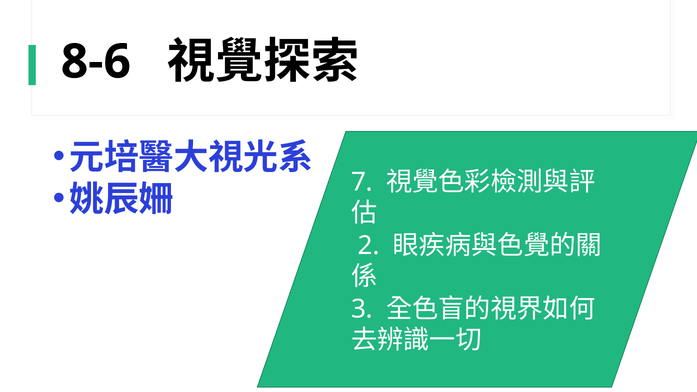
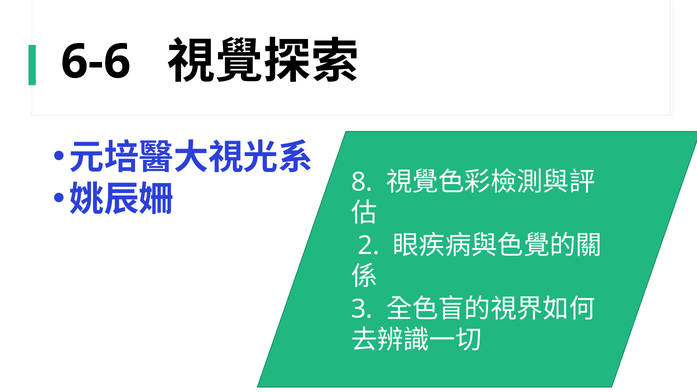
8-6: 8-6 -> 6-6 (96, 62)
7: 7 -> 8 (362, 182)
